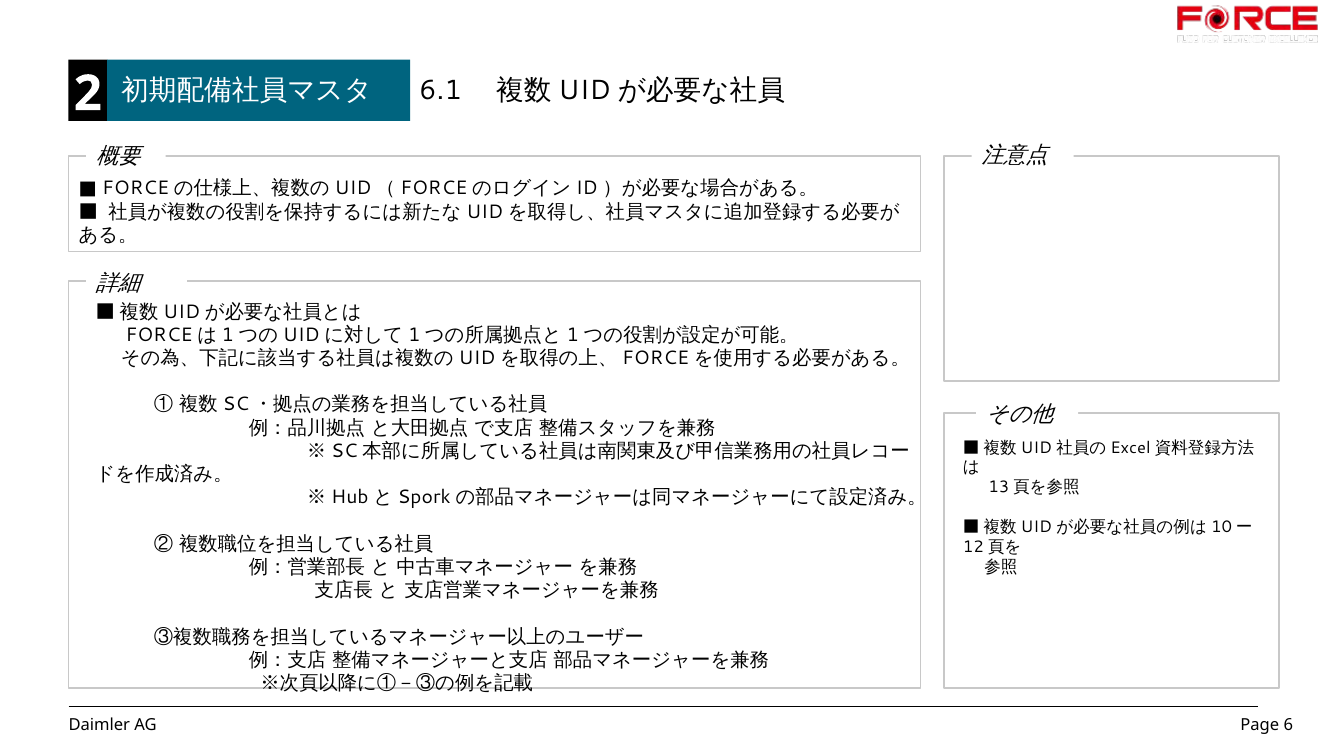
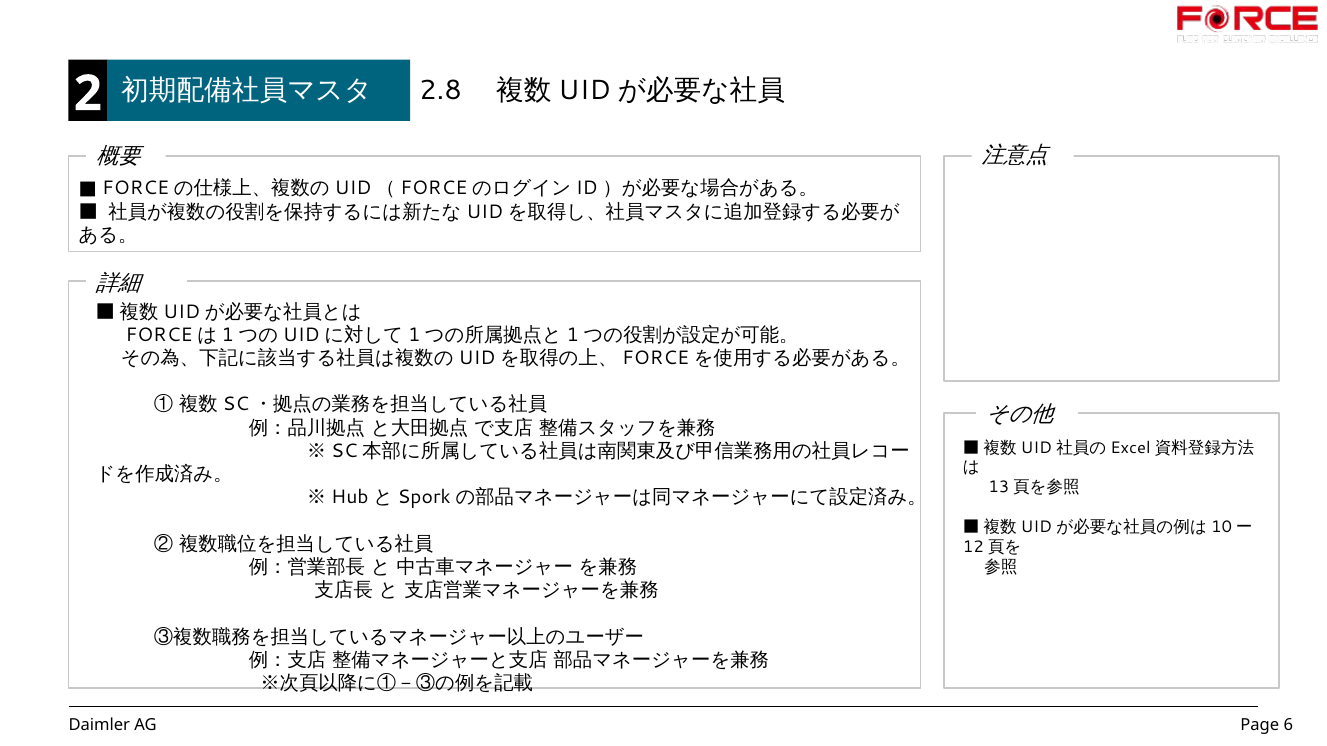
6.1: 6.1 -> 2.8 (440, 90)
